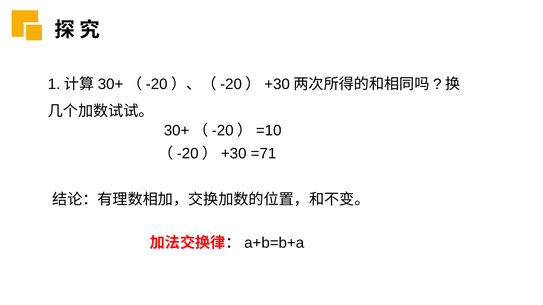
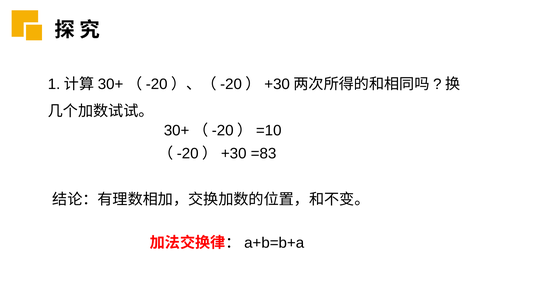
=71: =71 -> =83 (264, 154)
